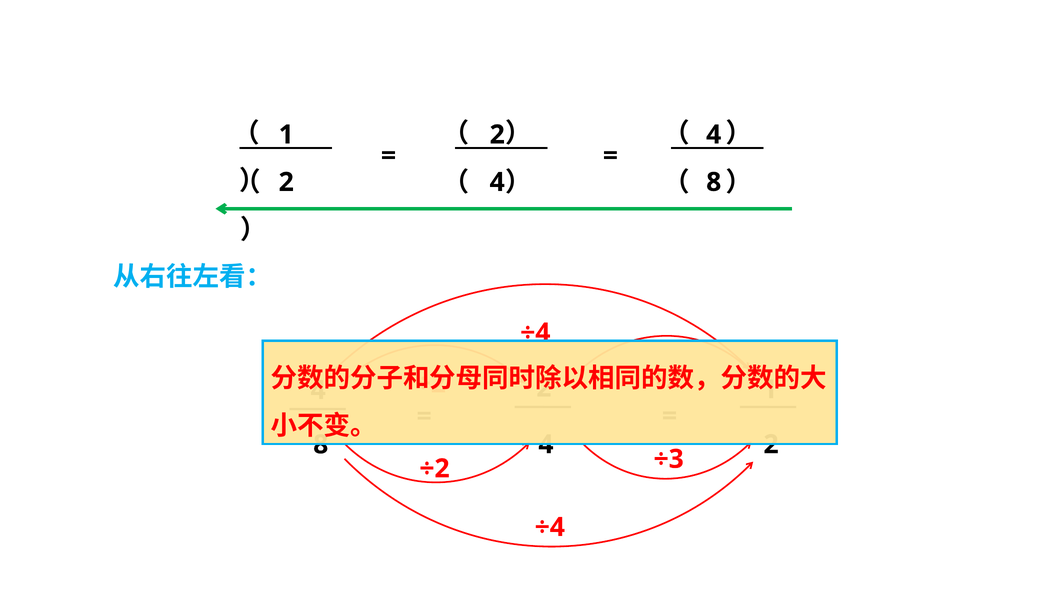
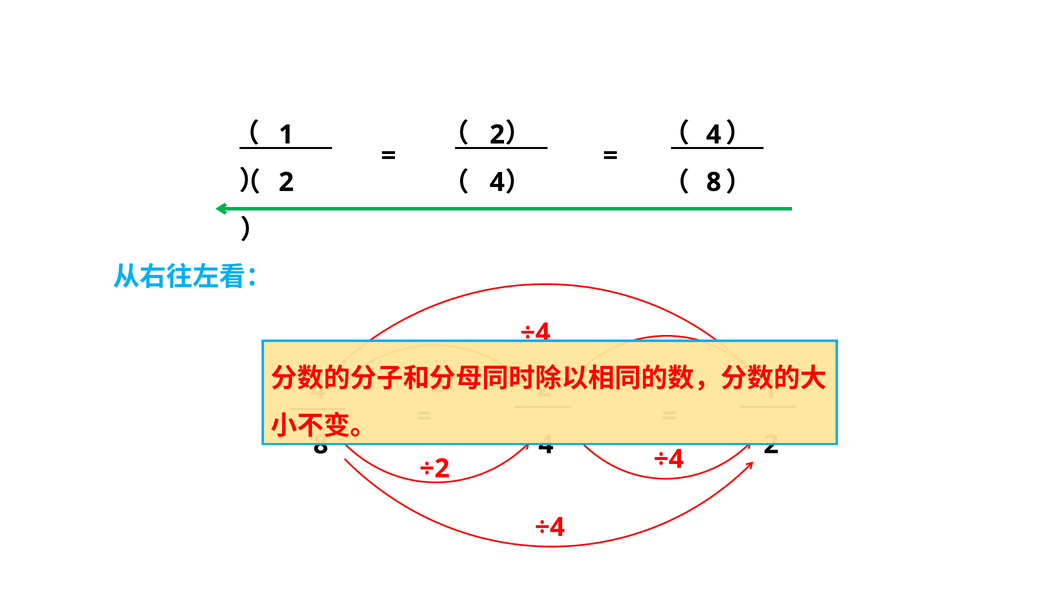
÷2 ÷3: ÷3 -> ÷4 (669, 459)
